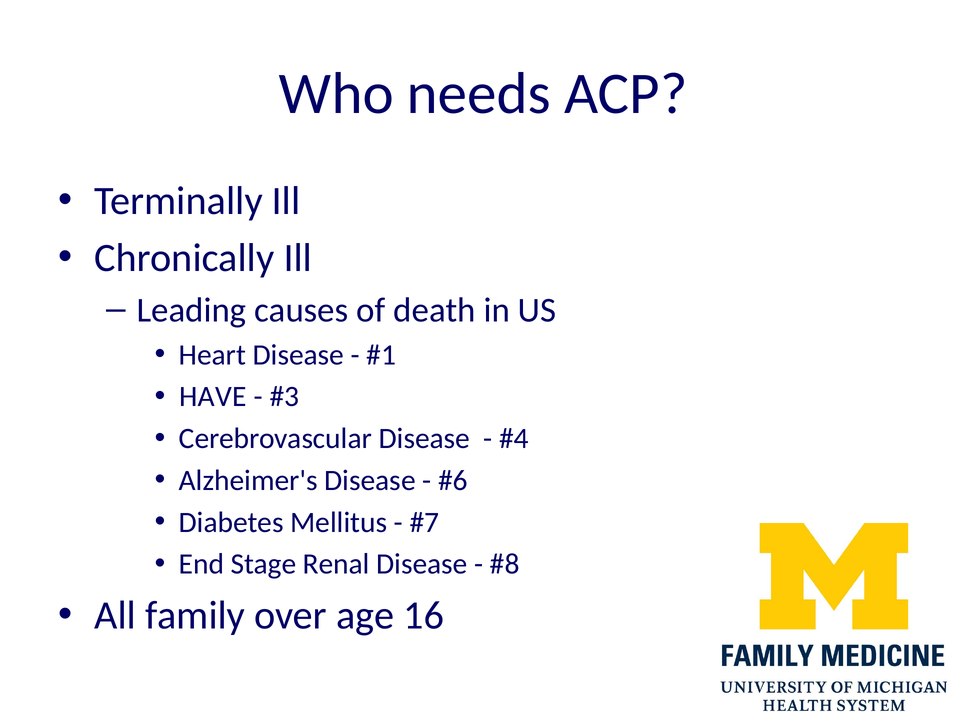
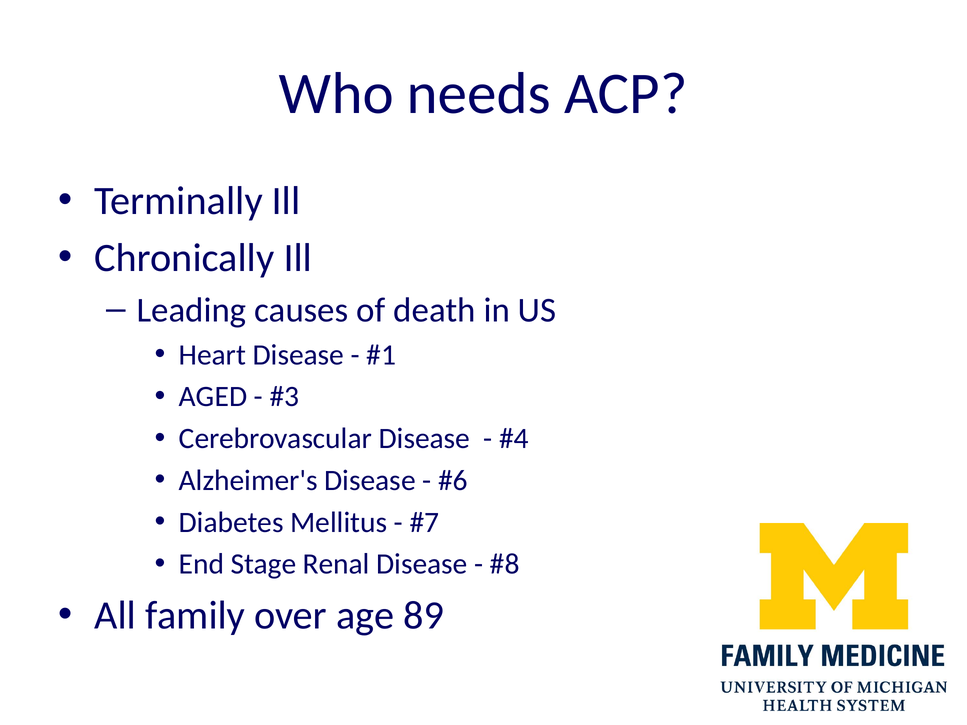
HAVE: HAVE -> AGED (213, 397)
16: 16 -> 89 (424, 616)
